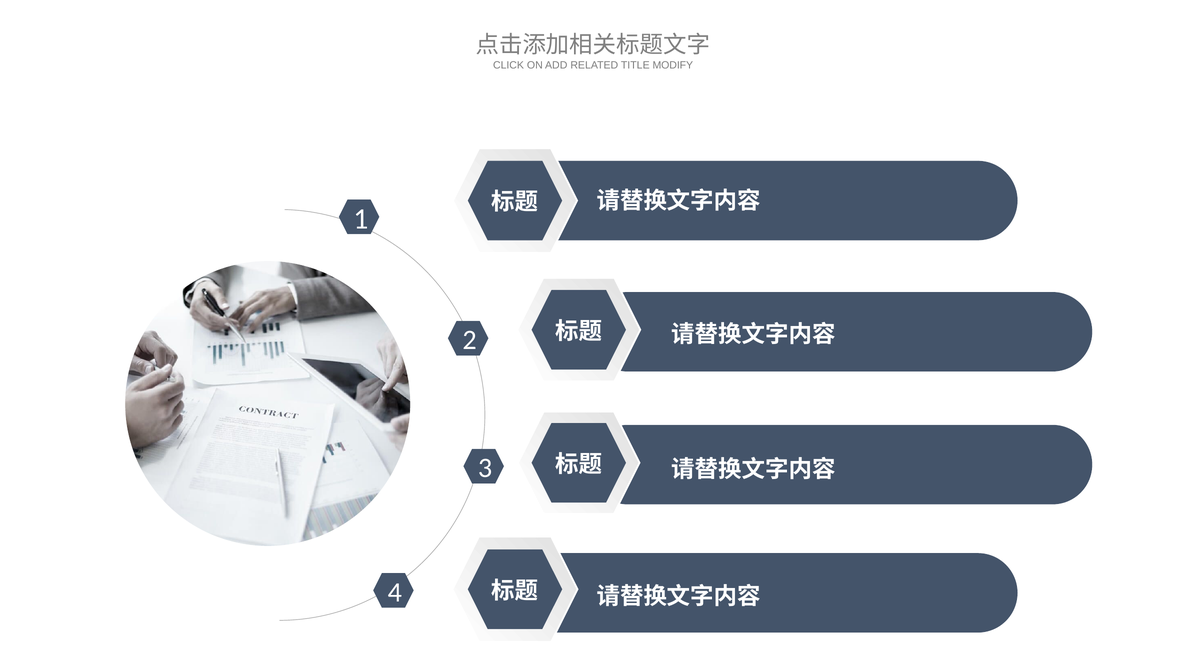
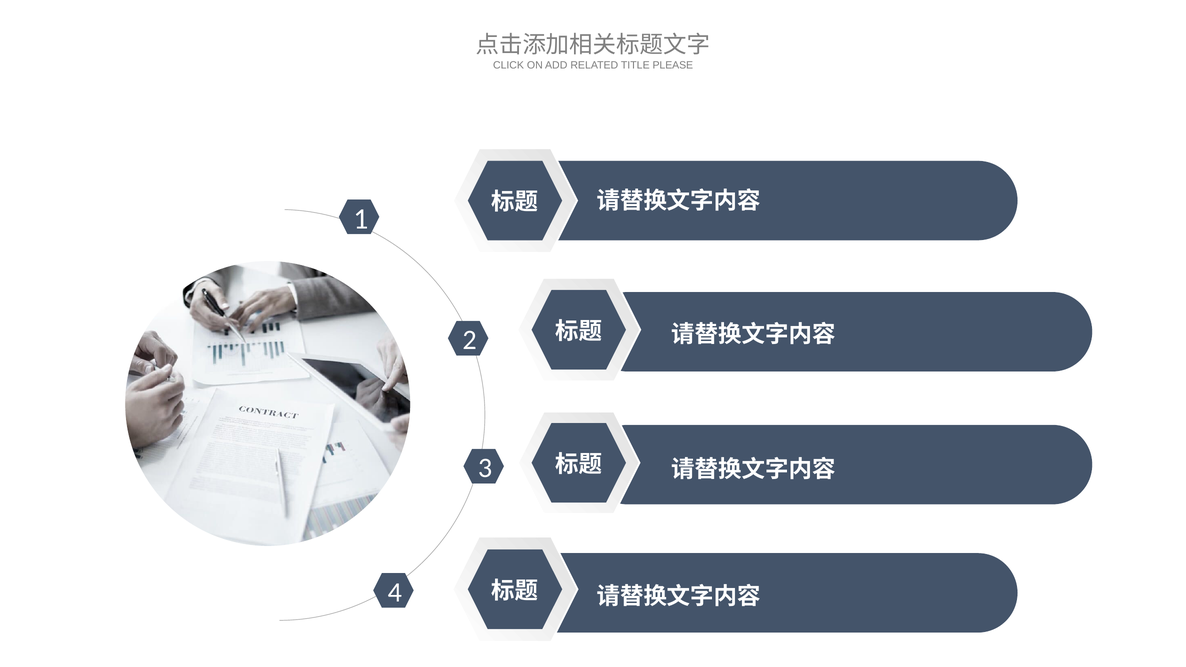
MODIFY: MODIFY -> PLEASE (673, 65)
